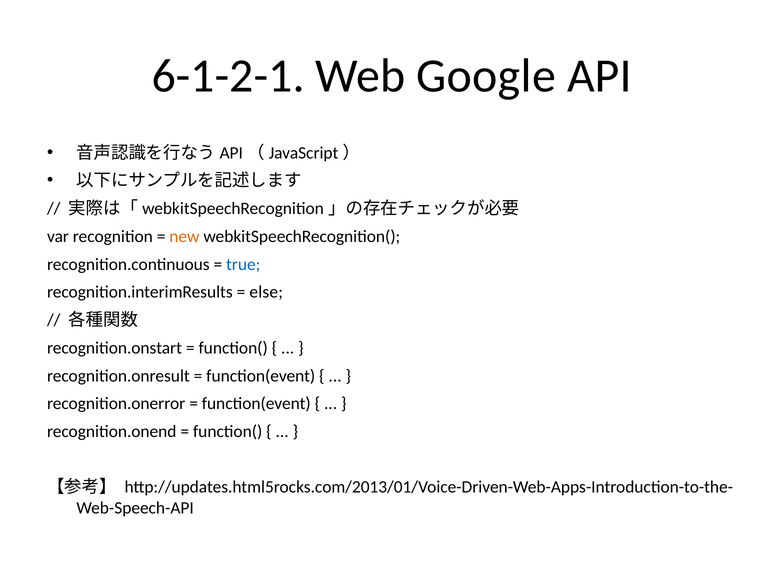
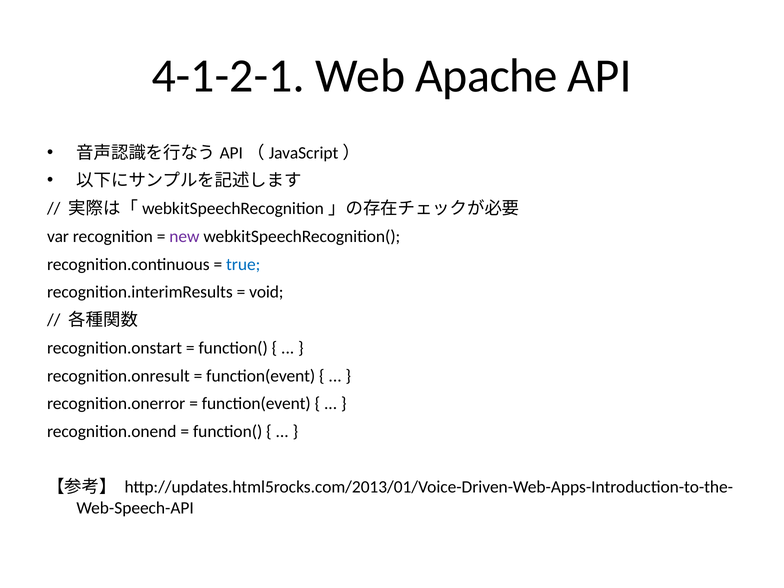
6-1-2-1: 6-1-2-1 -> 4-1-2-1 (228, 76)
Google: Google -> Apache (486, 76)
new colour: orange -> purple (184, 236)
else: else -> void (266, 292)
